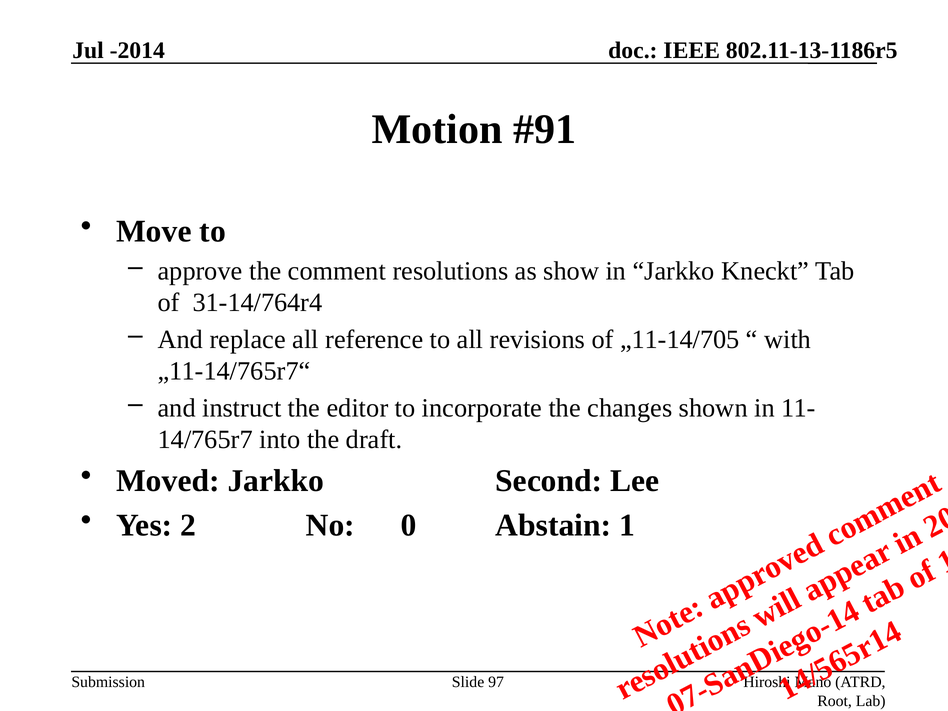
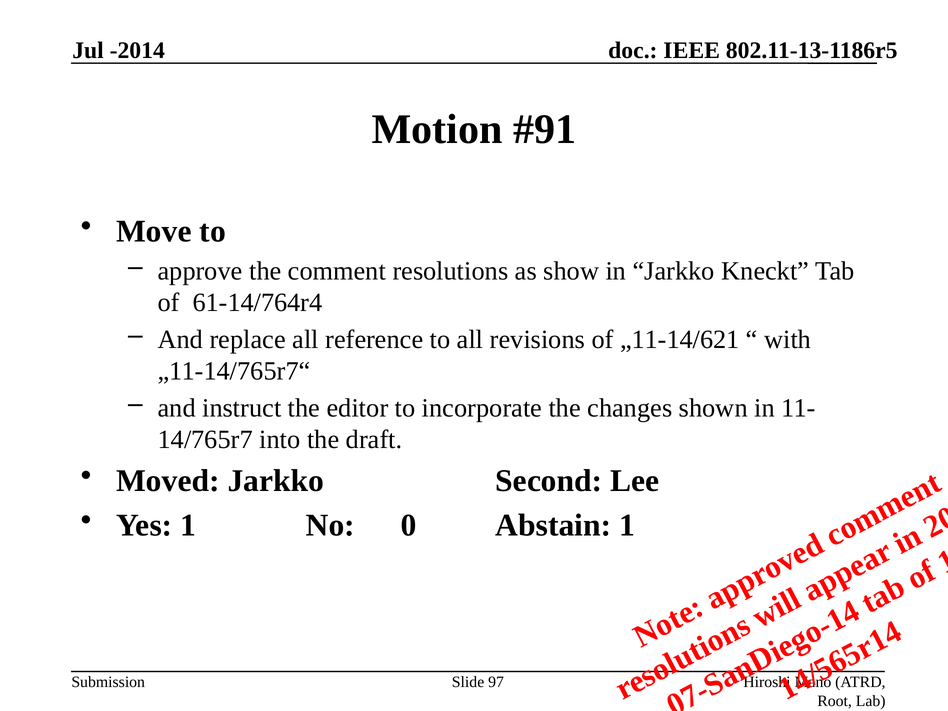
31-14/764r4: 31-14/764r4 -> 61-14/764r4 (257, 303)
„11-14/705: „11-14/705 -> „11-14/621 (680, 339)
Yes 2: 2 -> 1 (188, 525)
